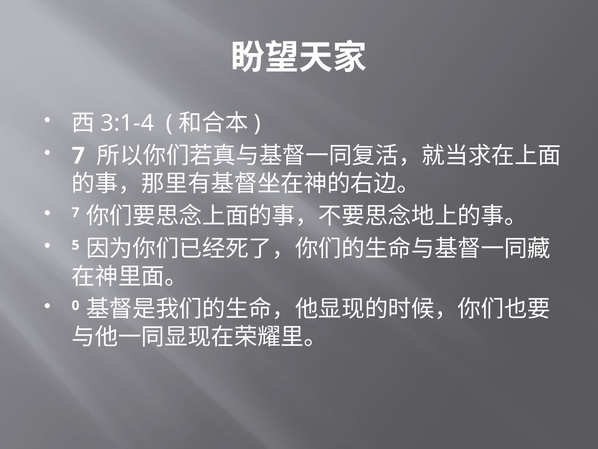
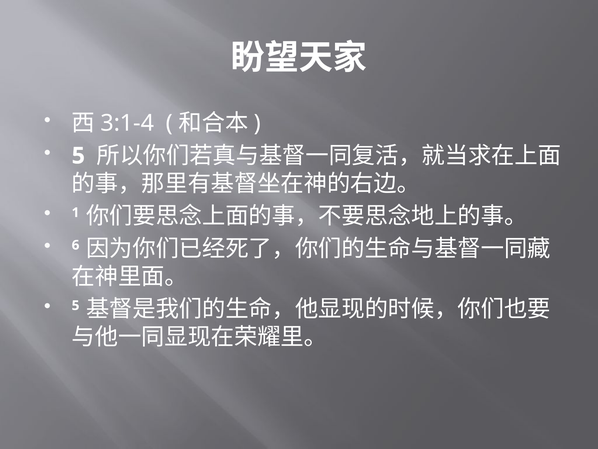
7: 7 -> 5 (78, 156)
7: 7 -> 1 (76, 212)
5: 5 -> 6 (76, 245)
0: 0 -> 5 (76, 305)
